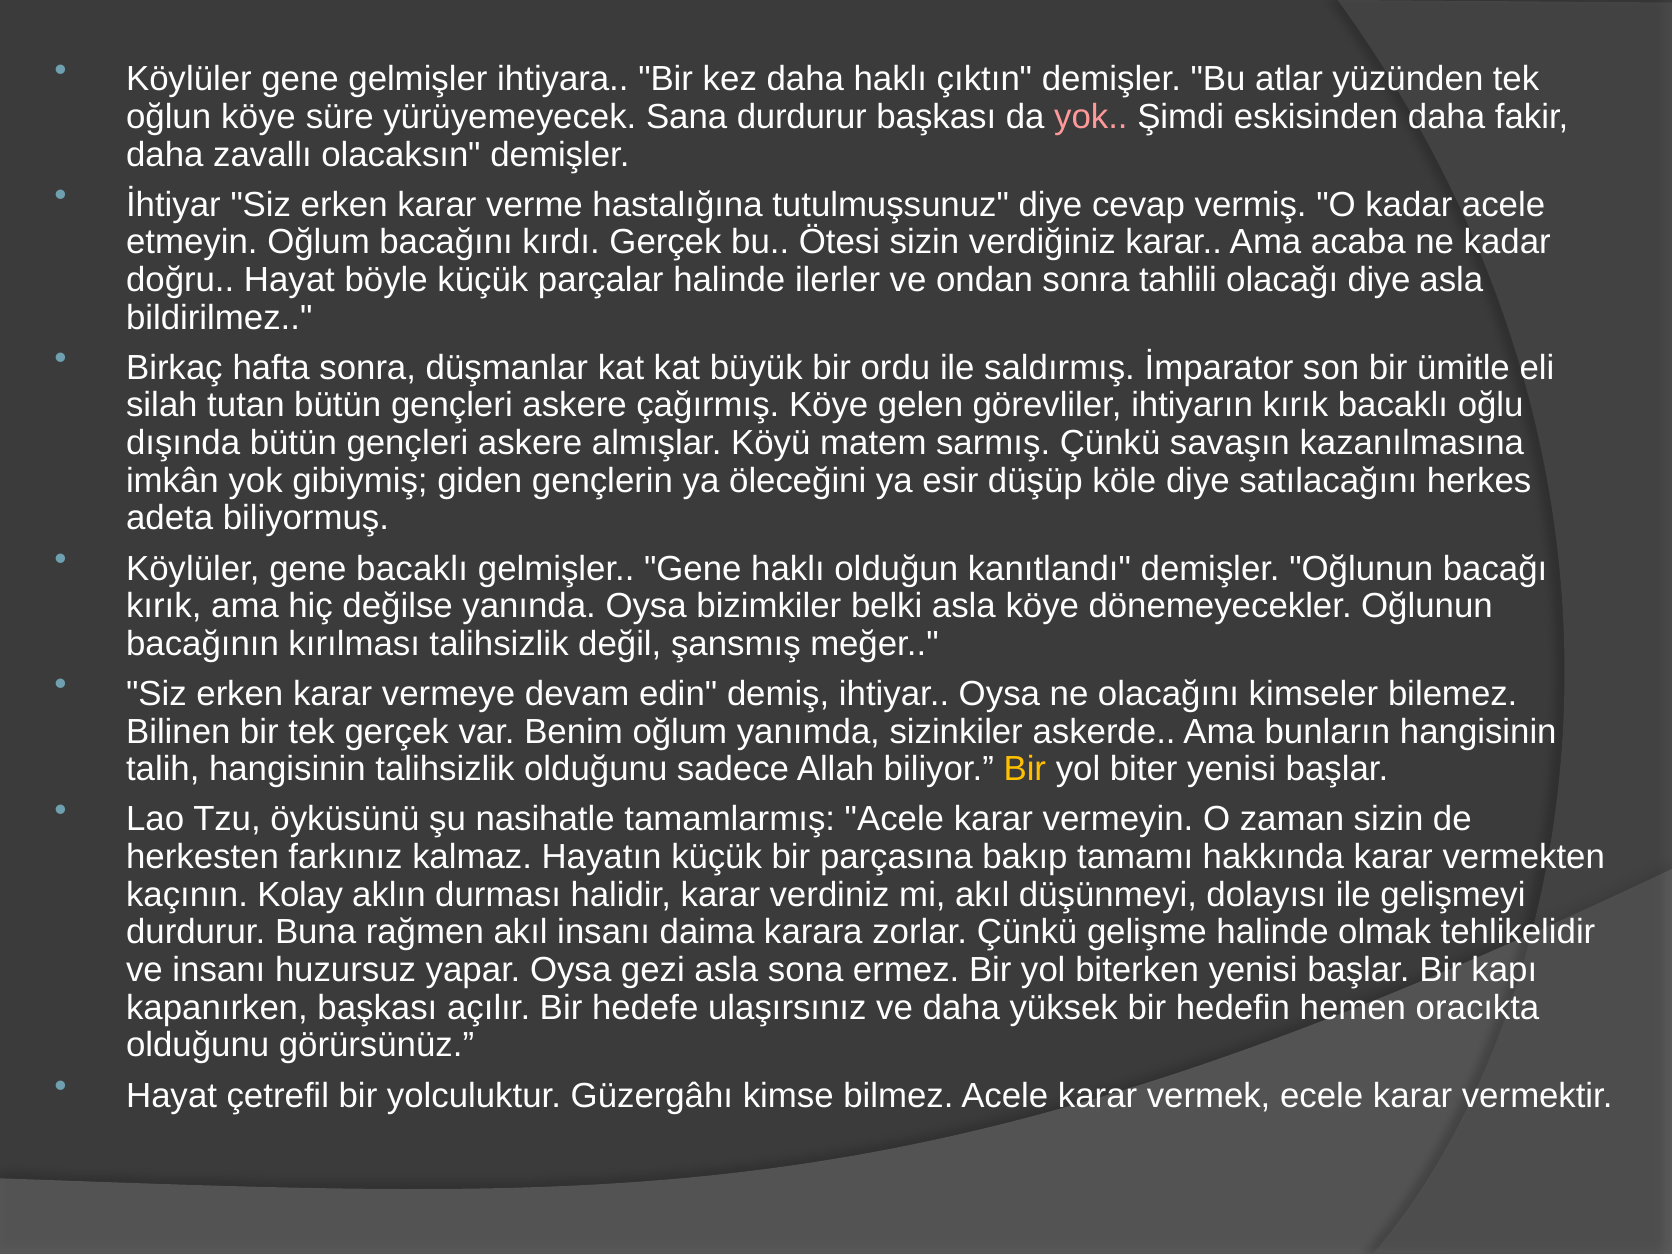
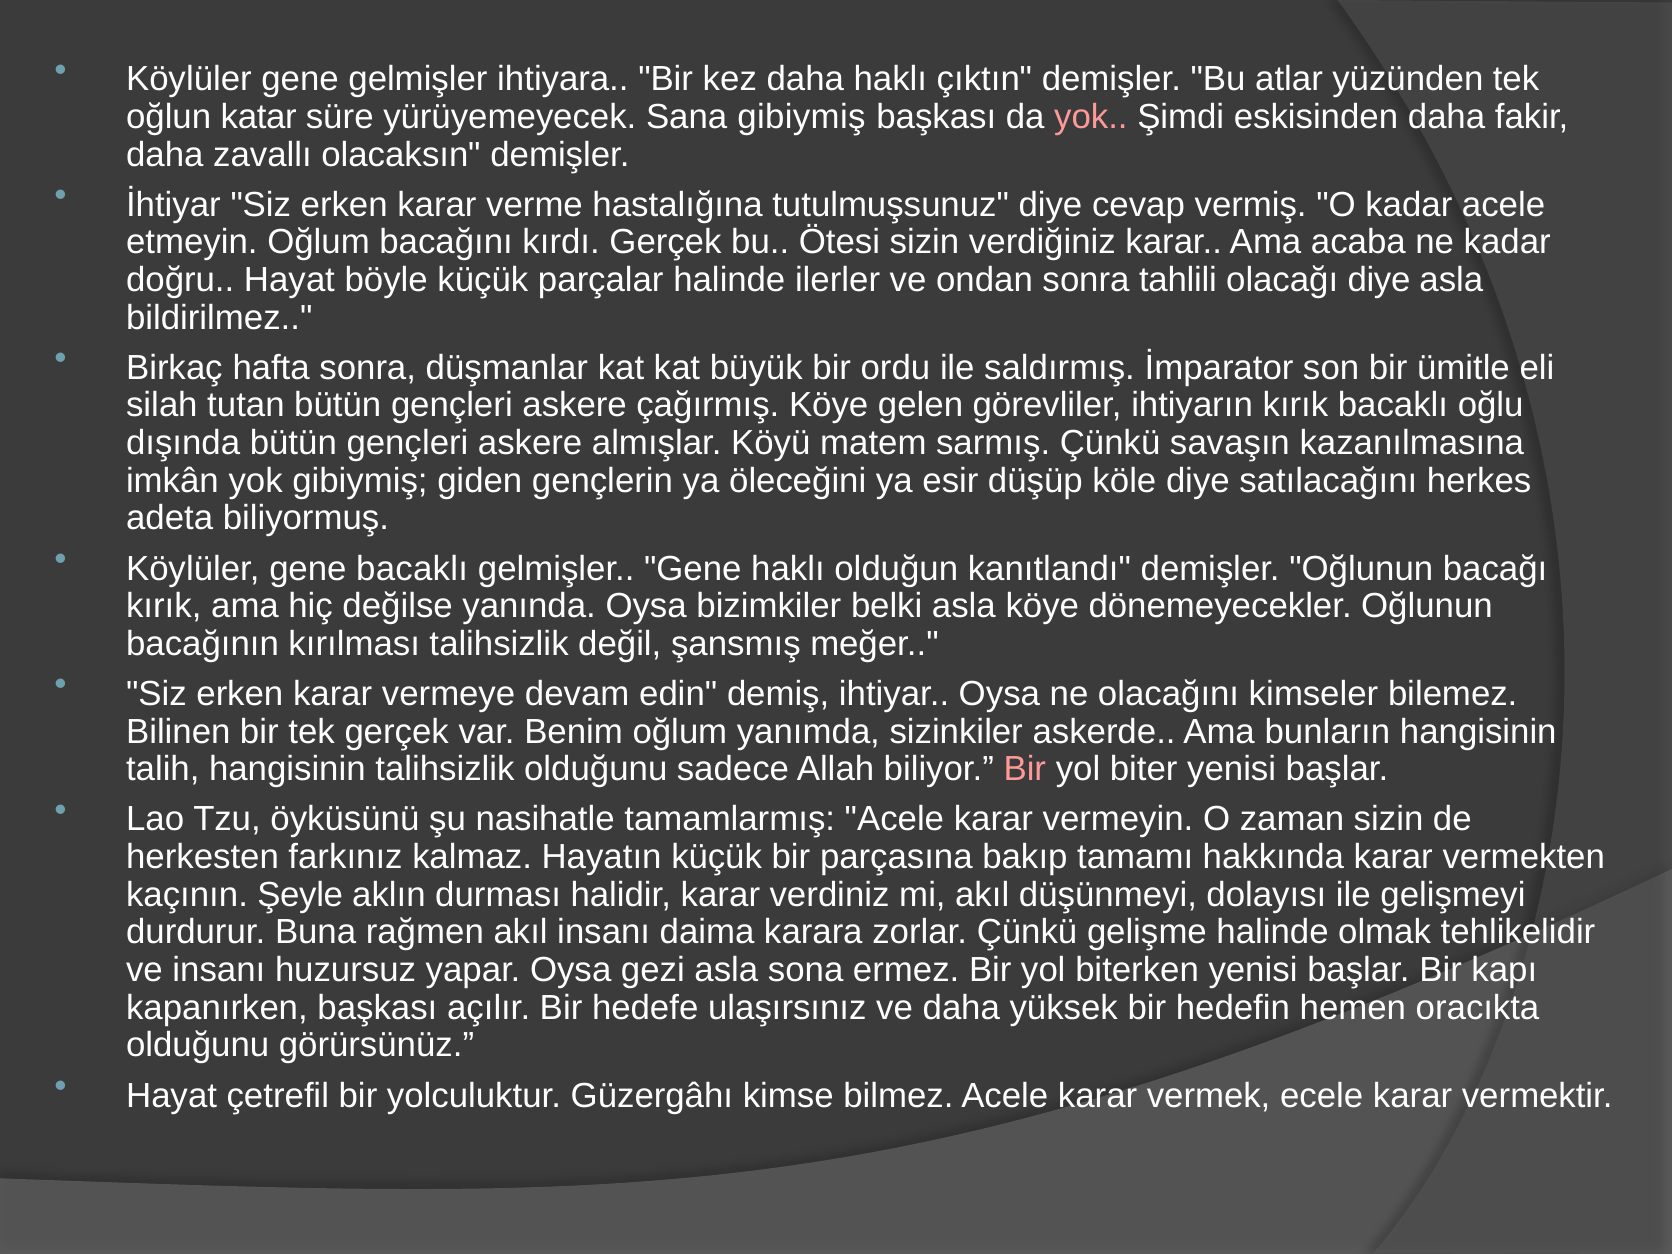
oğlun köye: köye -> katar (259, 117)
Sana durdurur: durdurur -> gibiymiş (801, 117)
Bir colour: yellow -> pink (1025, 769)
Kolay: Kolay -> Şeyle (300, 895)
